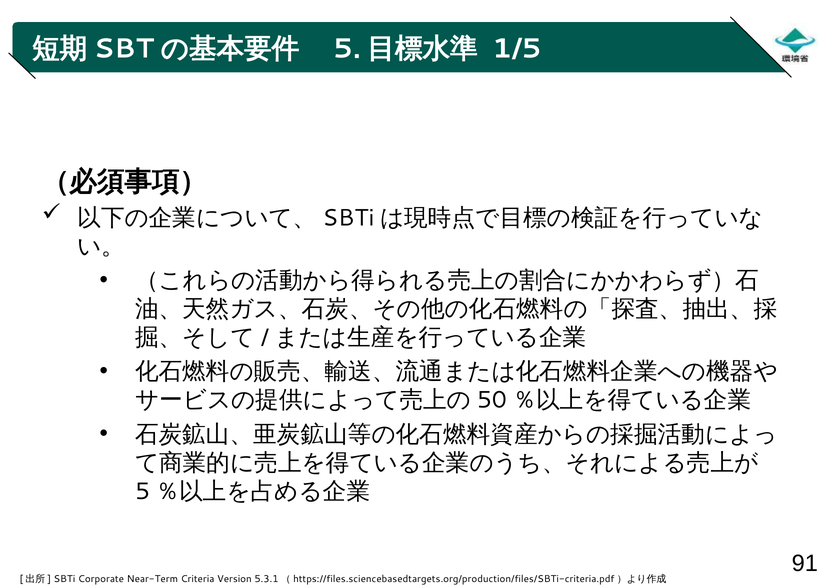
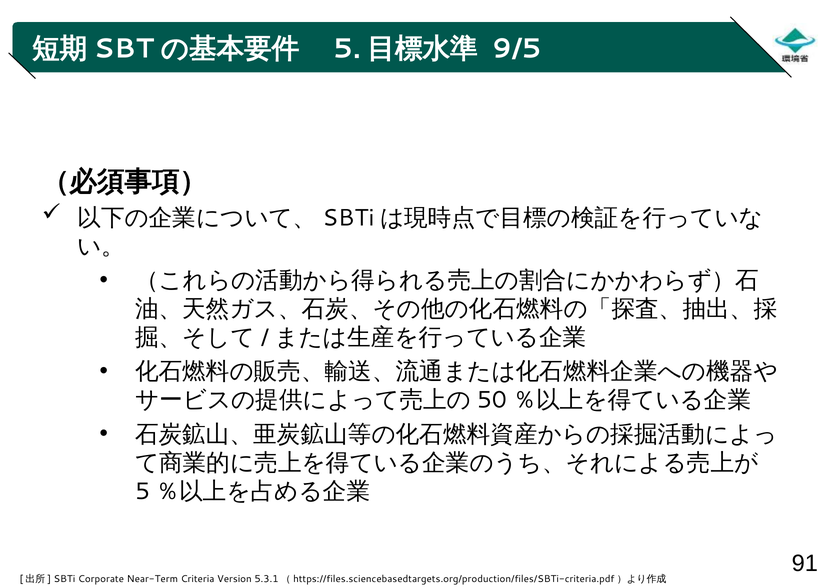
1/5: 1/5 -> 9/5 (517, 48)
